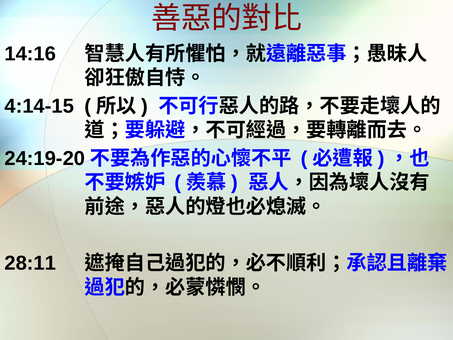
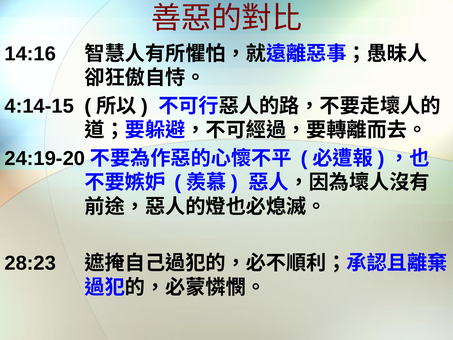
28:11: 28:11 -> 28:23 (30, 263)
